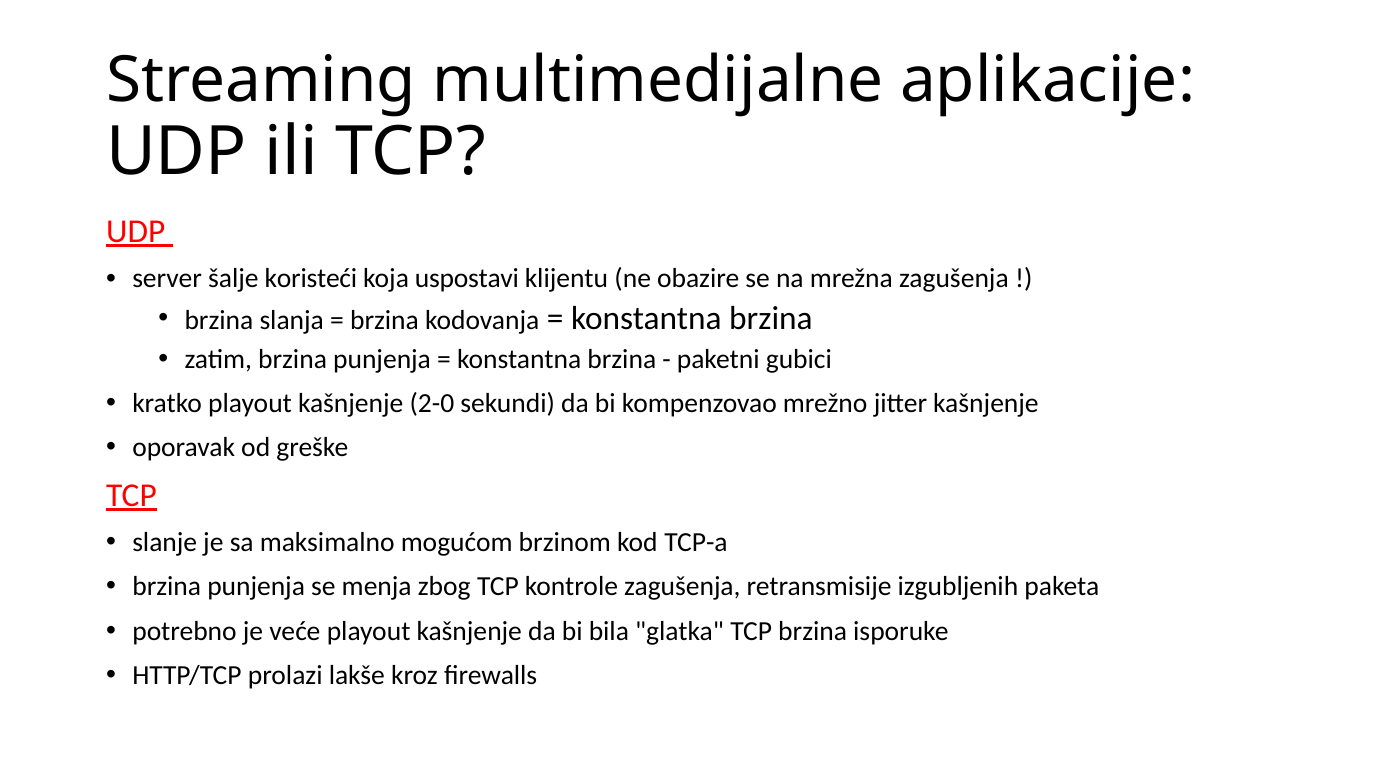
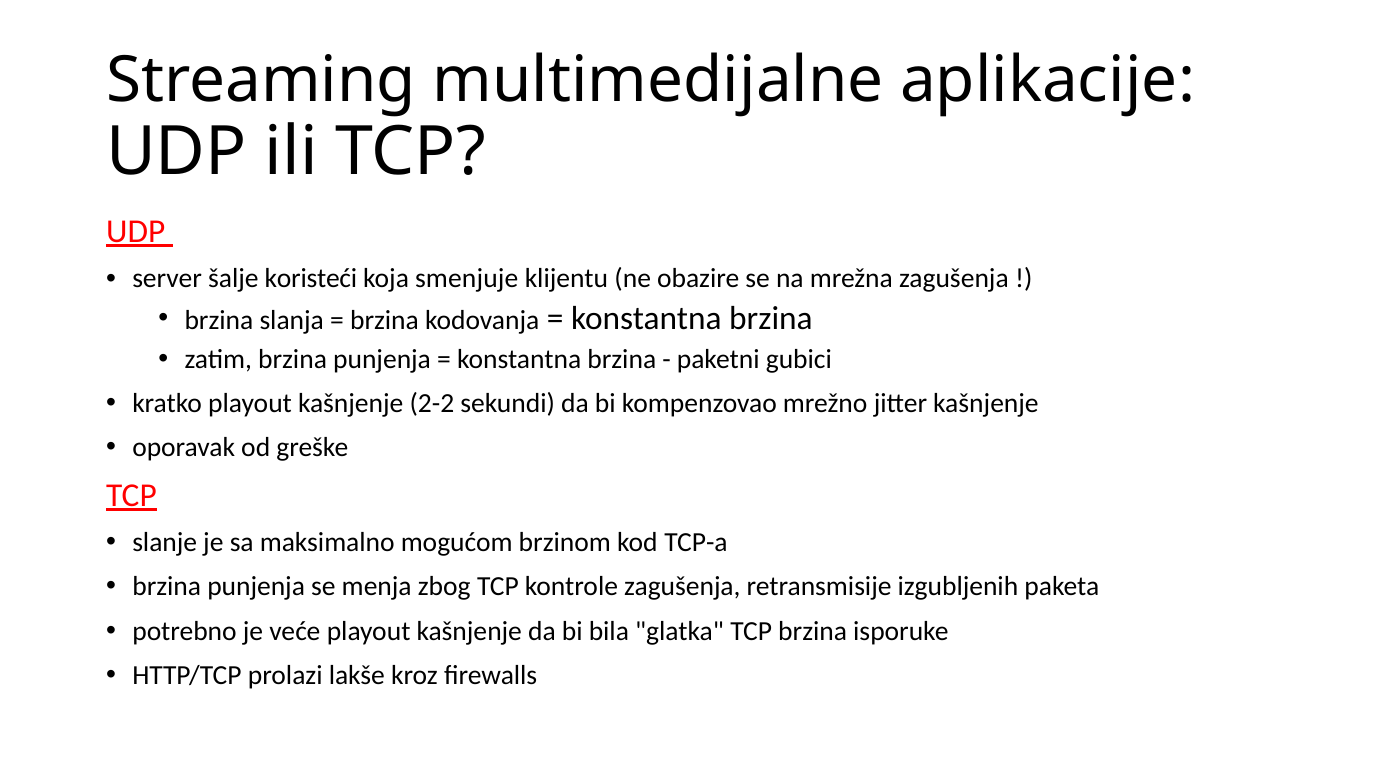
uspostavi: uspostavi -> smenjuje (467, 279)
2-0: 2-0 -> 2-2 (432, 404)
